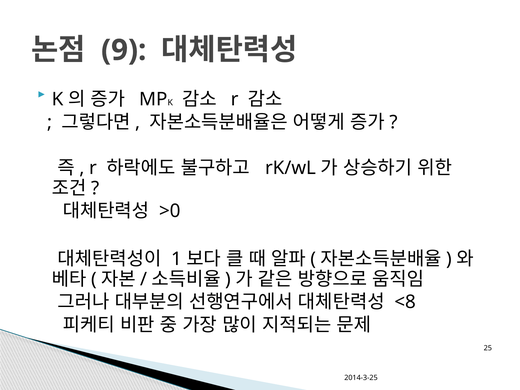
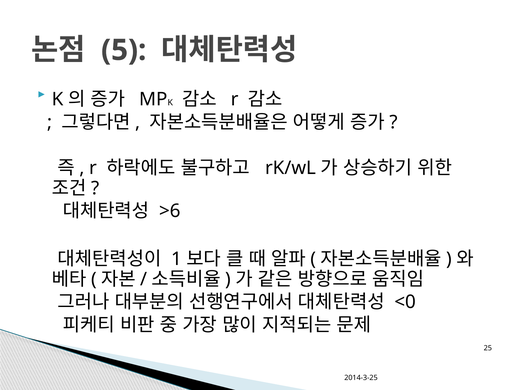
9: 9 -> 5 (124, 50)
>0: >0 -> >6 (170, 211)
<8: <8 -> <0 (405, 302)
